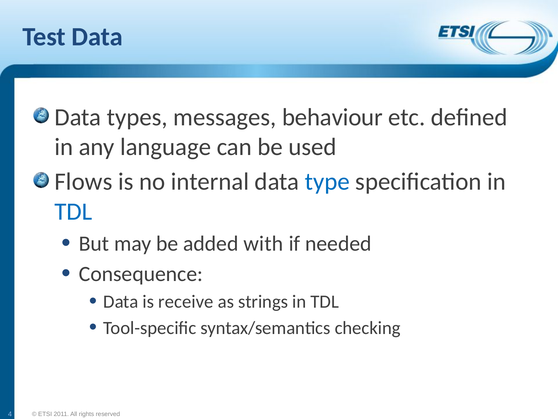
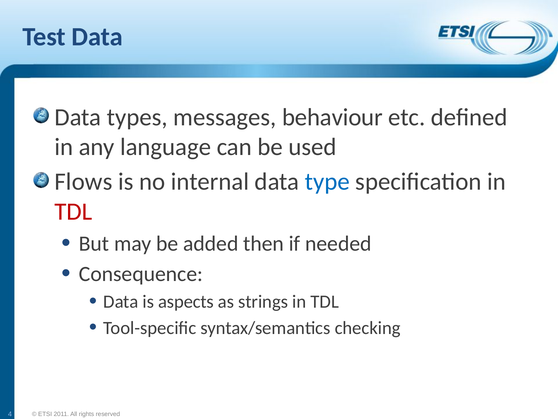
TDL colour: blue -> red (73, 211)
with: with -> then (264, 243)
receive: receive -> aspects (186, 301)
